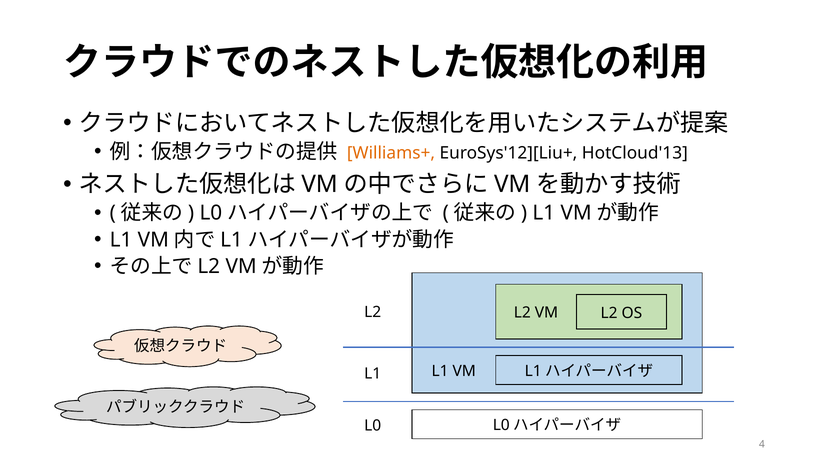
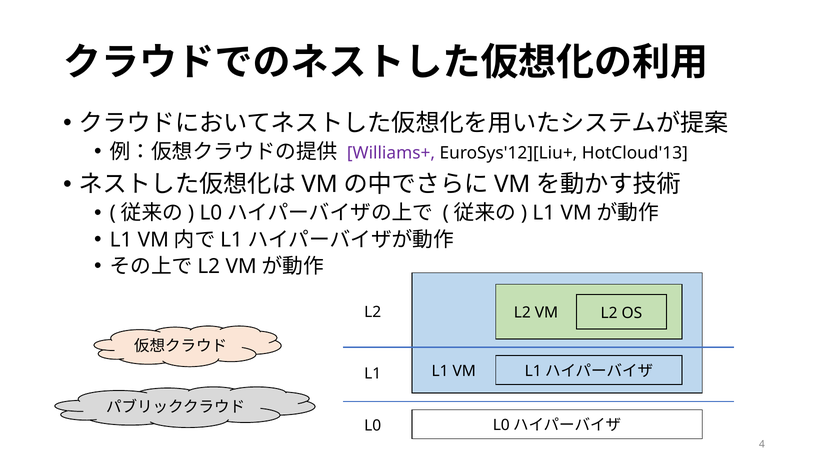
Williams+ colour: orange -> purple (391, 153)
